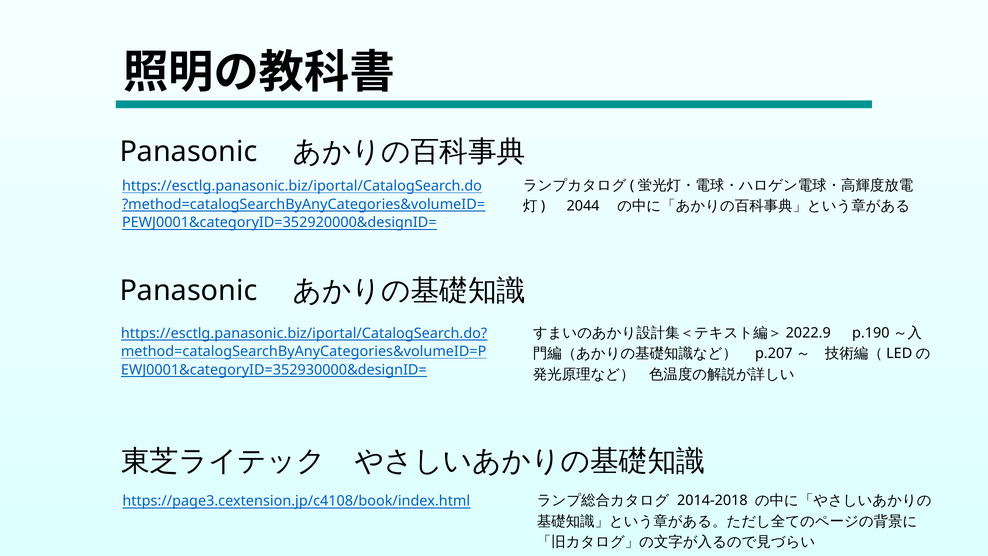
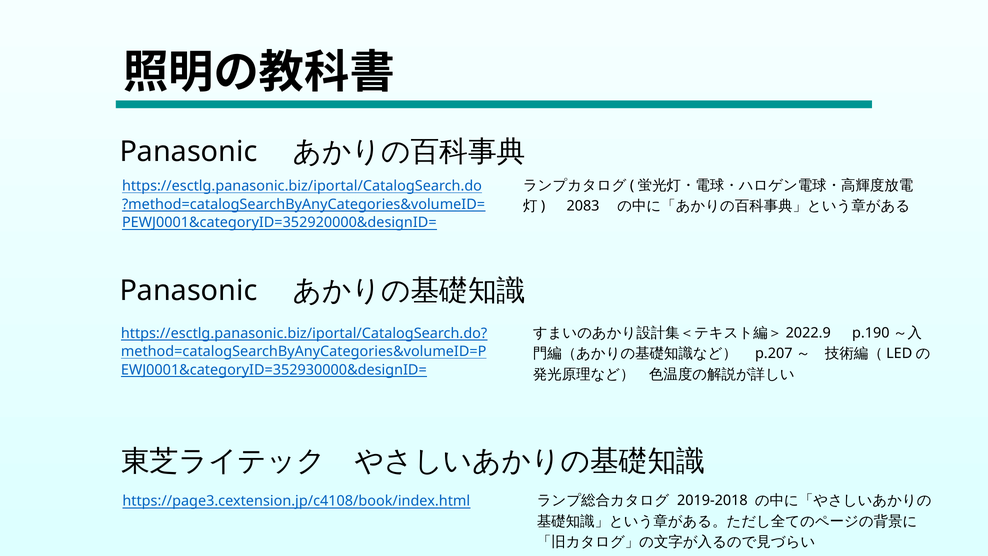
2044: 2044 -> 2083 (583, 206)
2014-2018: 2014-2018 -> 2019-2018 (712, 500)
